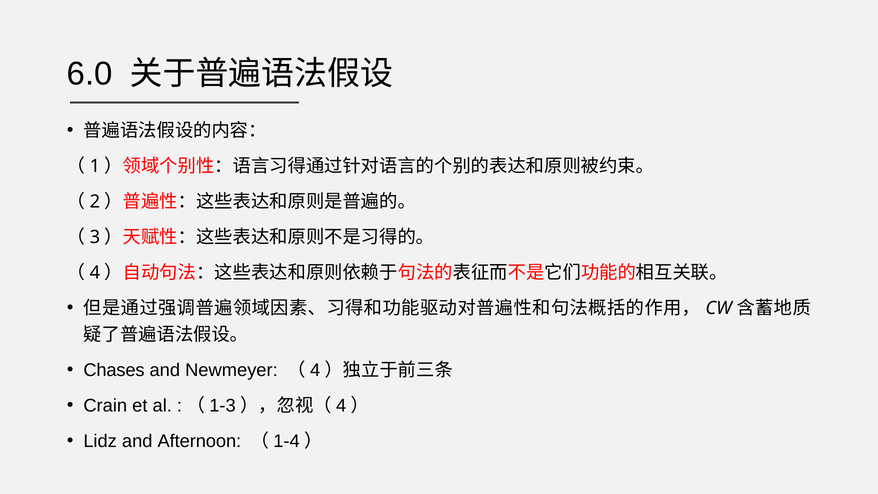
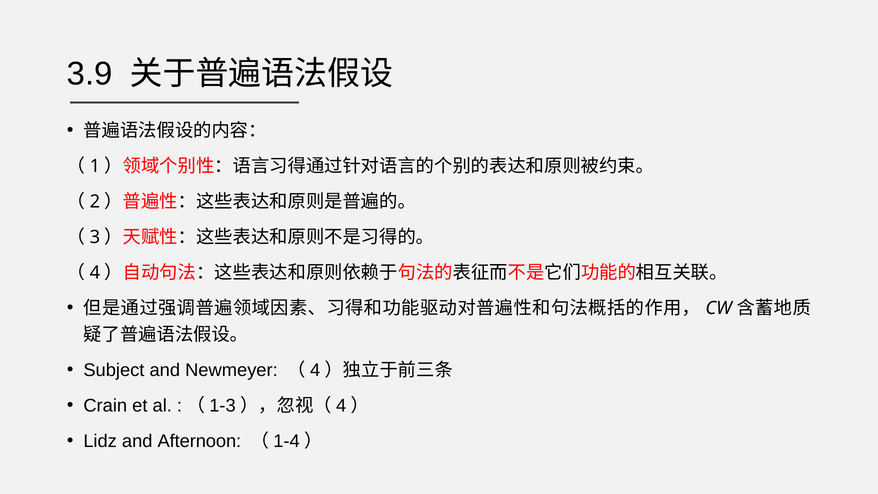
6.0: 6.0 -> 3.9 (90, 74)
Chases: Chases -> Subject (114, 370)
